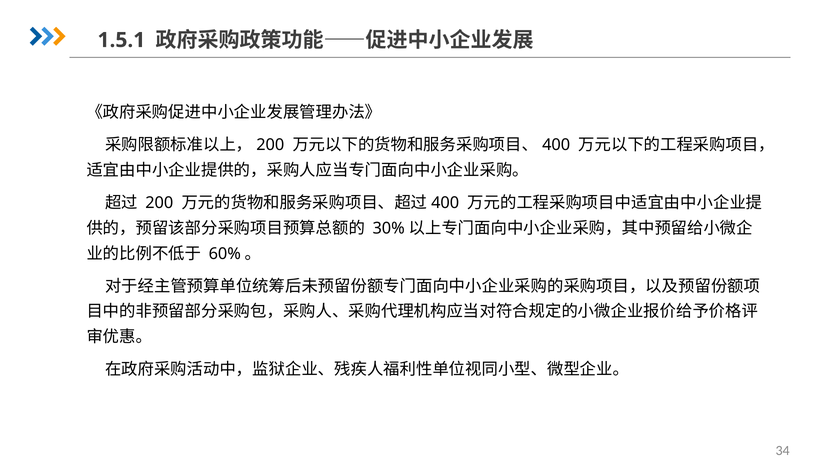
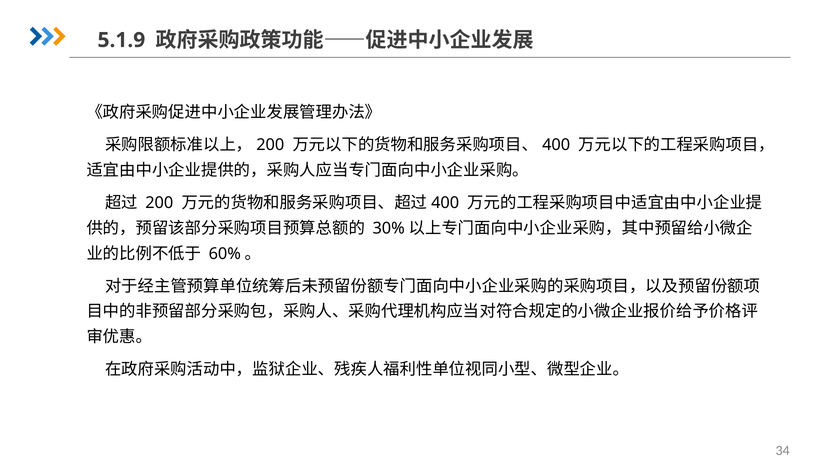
1.5.1: 1.5.1 -> 5.1.9 (121, 40)
